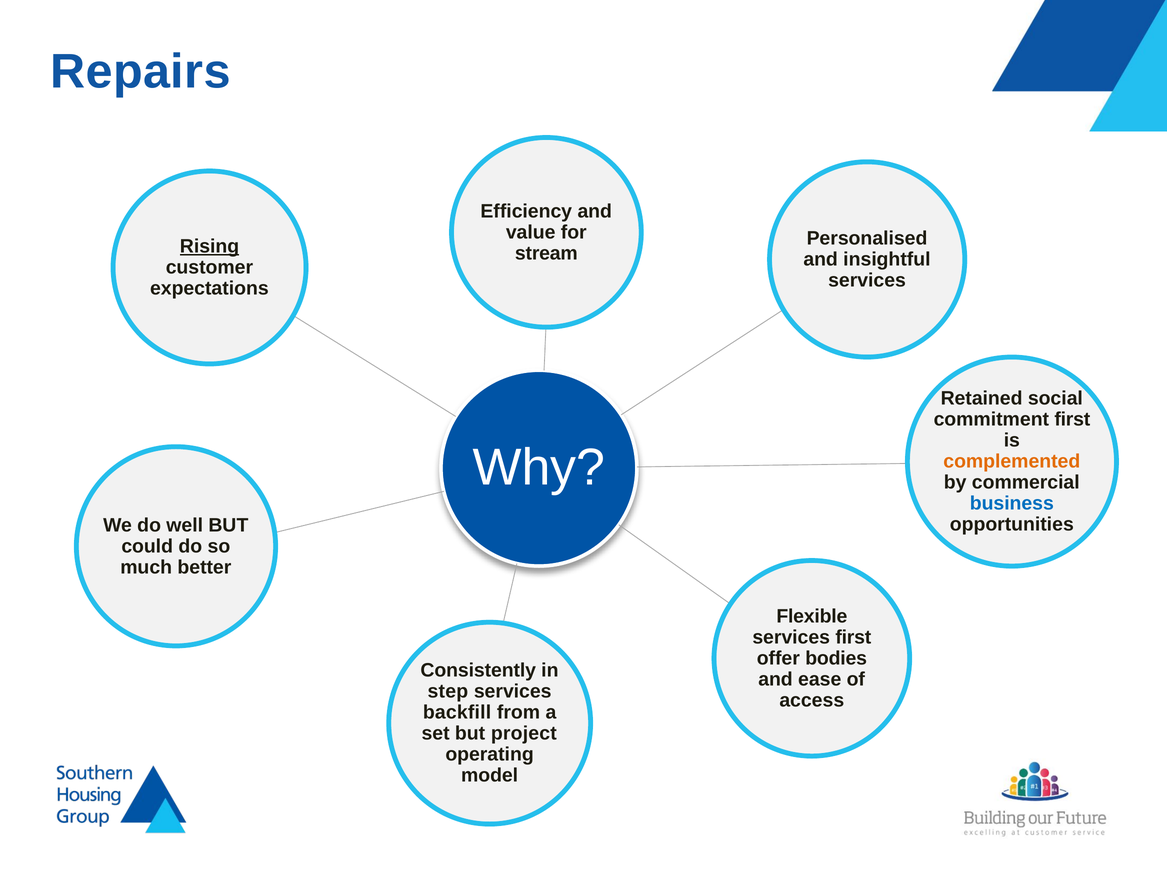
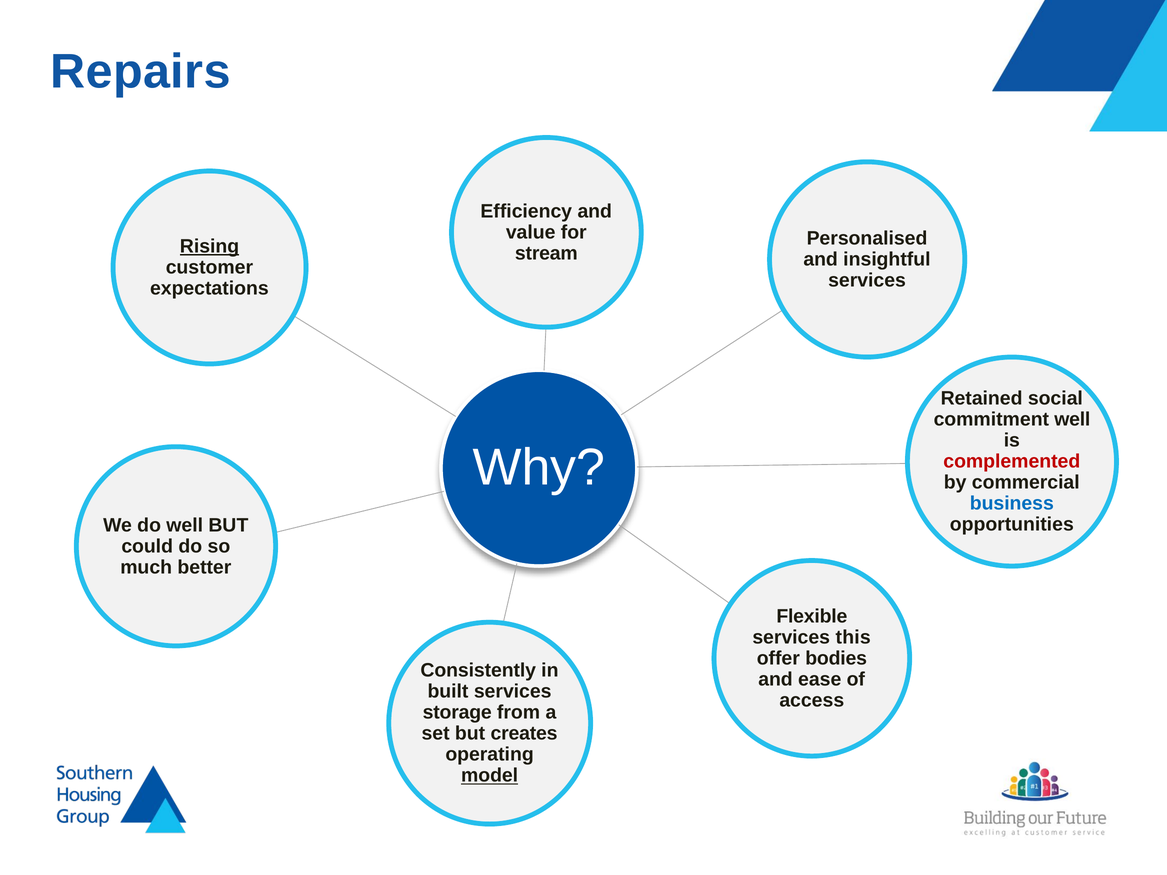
commitment first: first -> well (1072, 420)
complemented colour: orange -> red (1012, 462)
services first: first -> this (853, 637)
step: step -> built (448, 692)
backfill: backfill -> storage (457, 713)
project: project -> creates (524, 734)
model underline: none -> present (490, 776)
